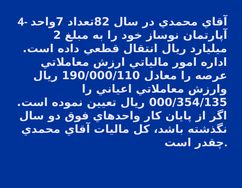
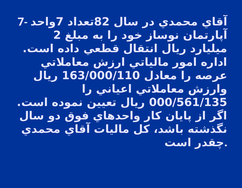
4-: 4- -> 7- (23, 22)
190/000/110: 190/000/110 -> 163/000/110 (101, 76)
000/354/135: 000/354/135 -> 000/561/135 (188, 103)
